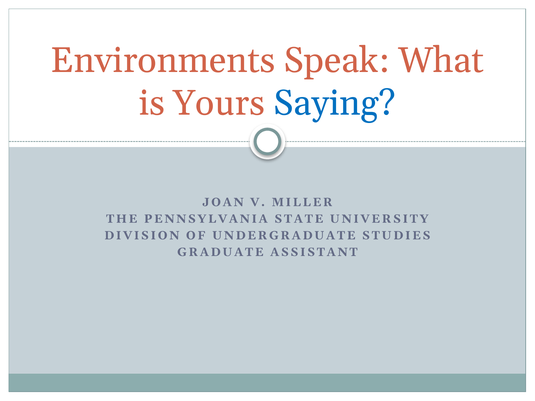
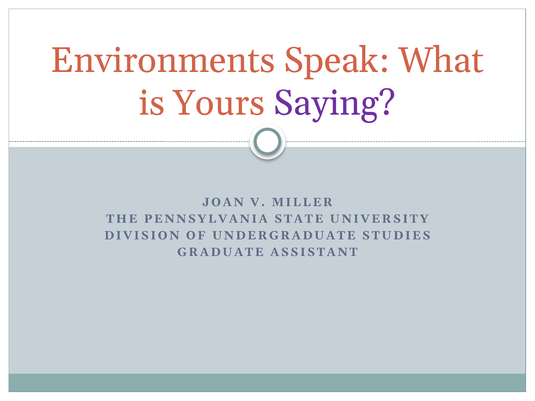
Saying colour: blue -> purple (335, 103)
